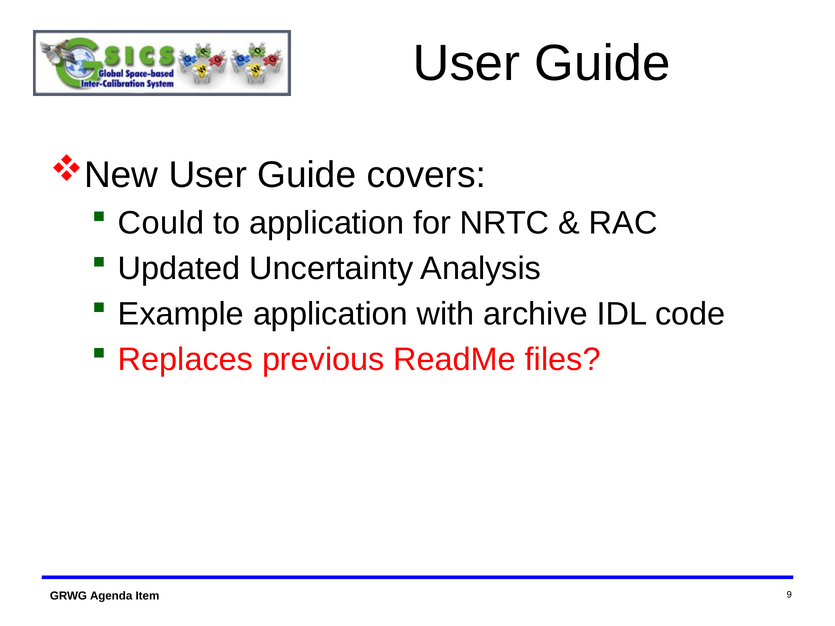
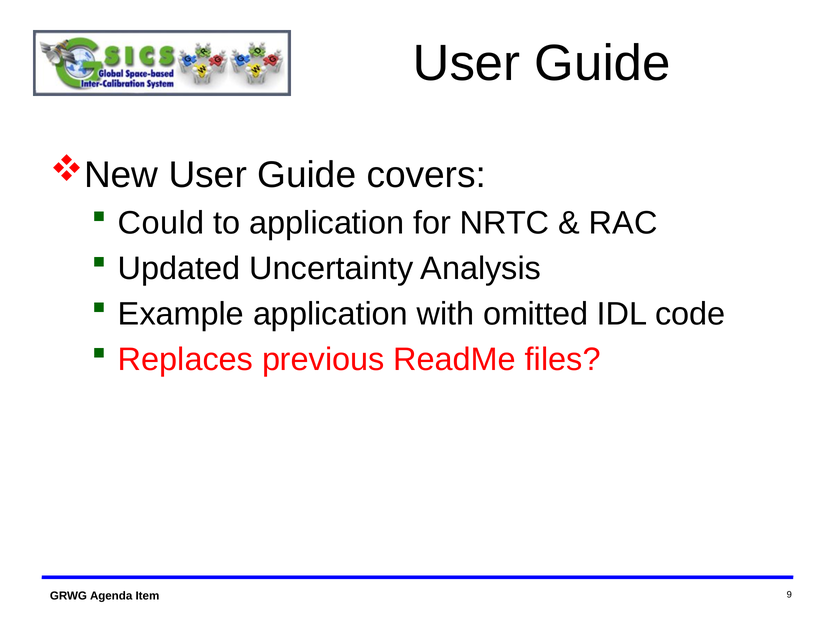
archive: archive -> omitted (536, 314)
